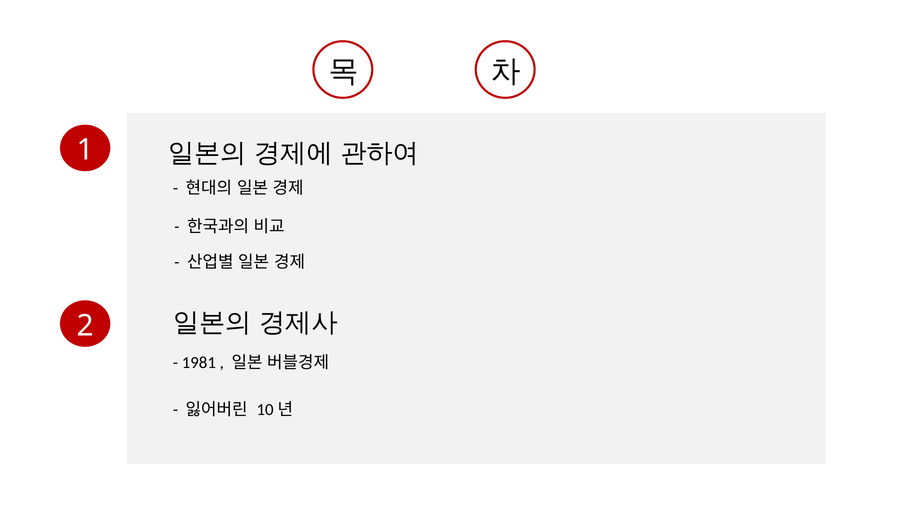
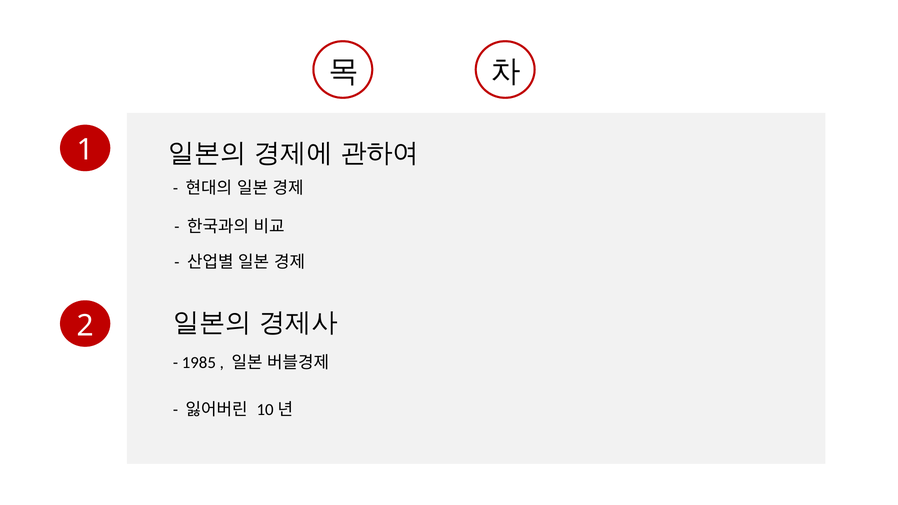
1981: 1981 -> 1985 (199, 363)
